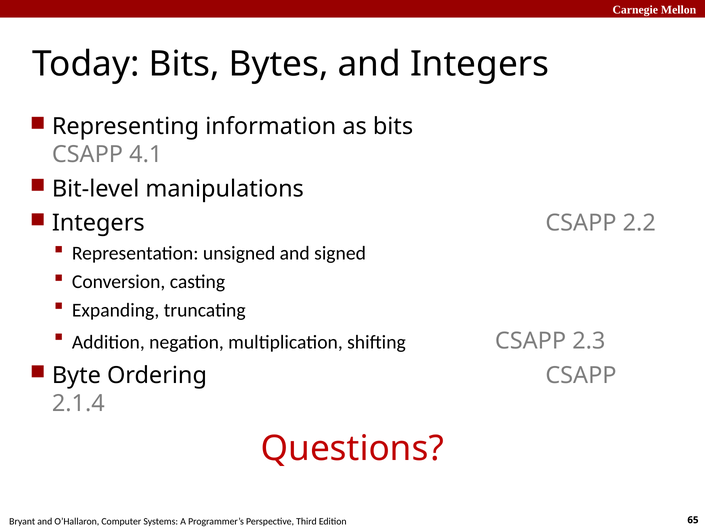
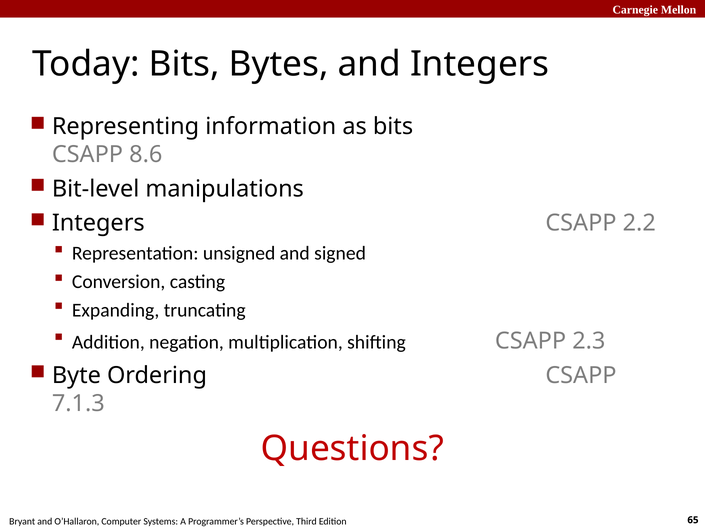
4.1: 4.1 -> 8.6 (146, 155)
2.1.4: 2.1.4 -> 7.1.3 (78, 403)
